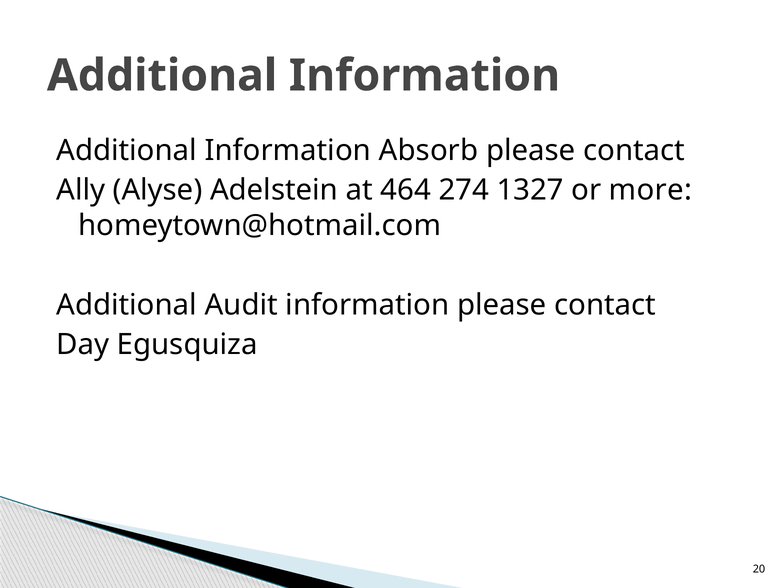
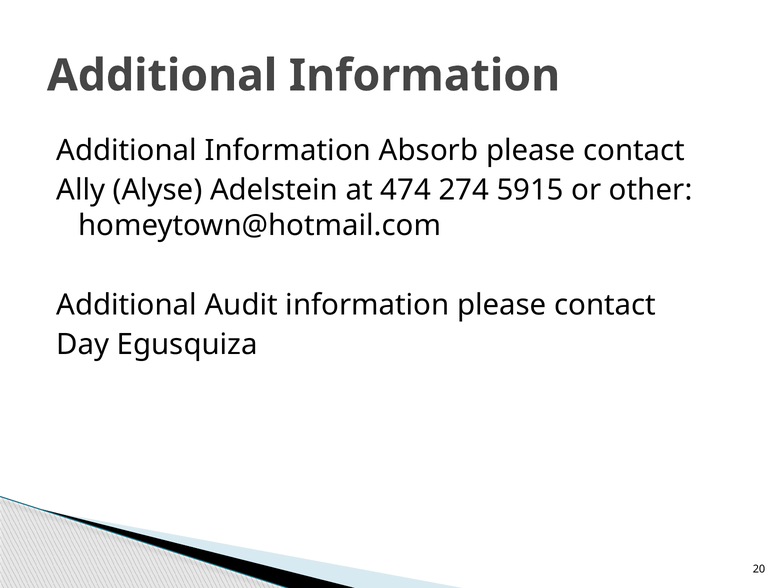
464: 464 -> 474 (406, 190)
1327: 1327 -> 5915 (530, 190)
more: more -> other (651, 190)
